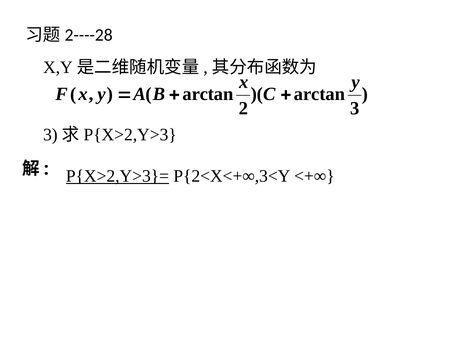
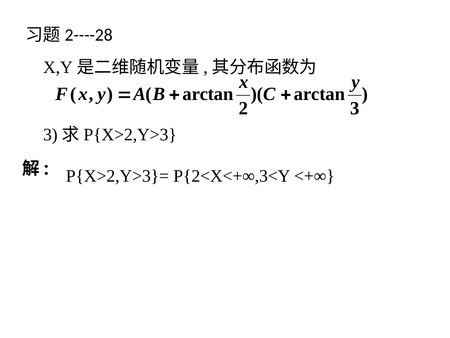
P{X>2,Y>3}= underline: present -> none (117, 176)
